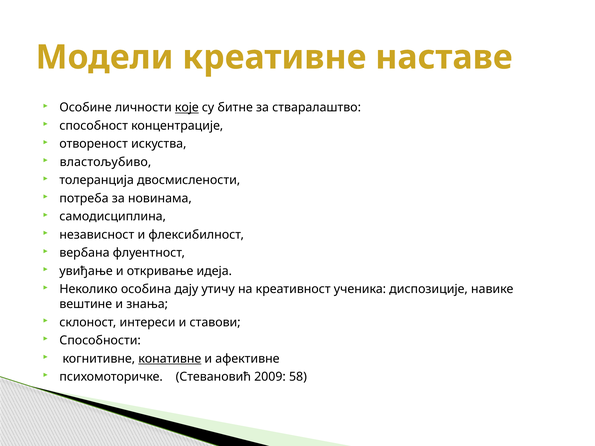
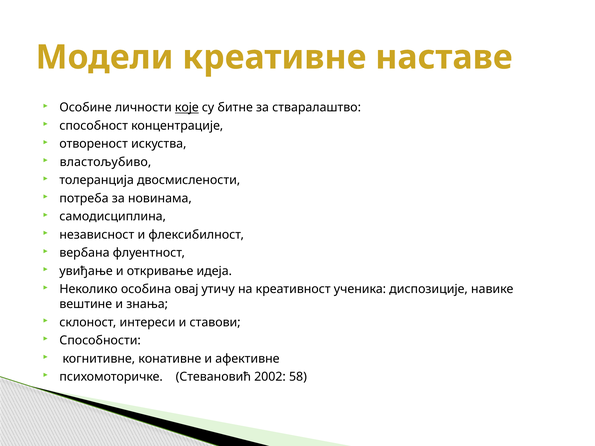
дају: дају -> овај (186, 289)
конативне underline: present -> none (170, 359)
2009: 2009 -> 2002 (270, 377)
